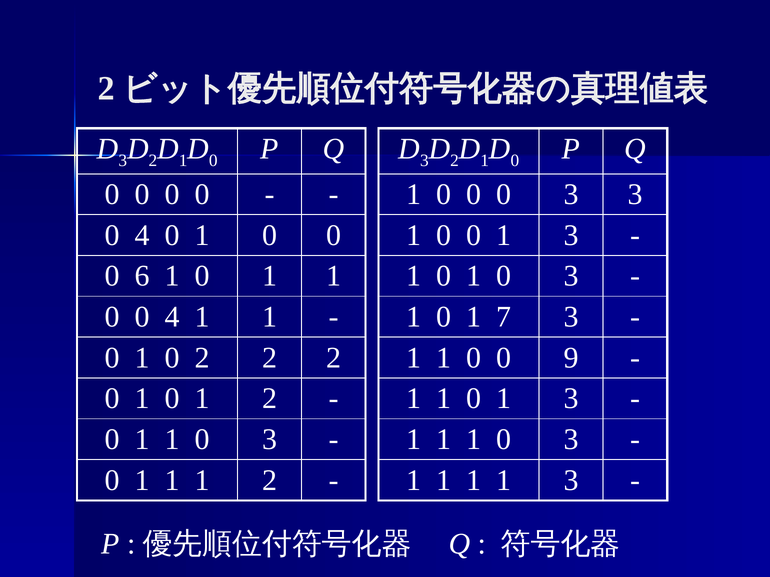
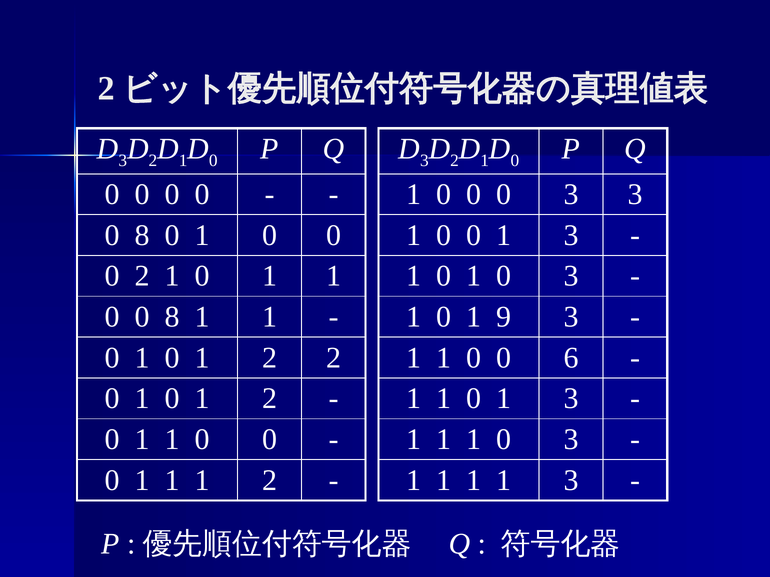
4: 4 -> 8 (142, 235)
0 6: 6 -> 2 (142, 276)
0 0 4: 4 -> 8 (172, 317)
7: 7 -> 9 (504, 317)
2: 2 -> 1 (202, 358)
9: 9 -> 6 (571, 358)
3: 3 -> 0 (270, 440)
